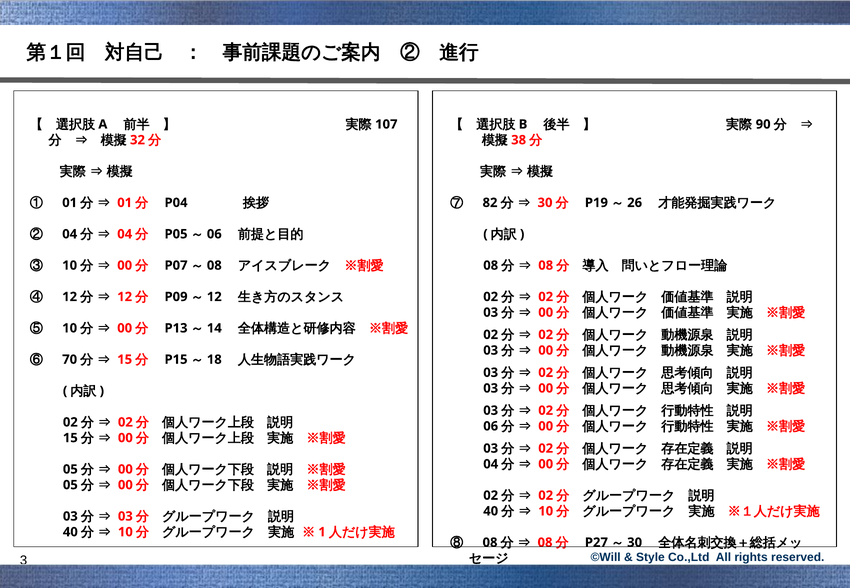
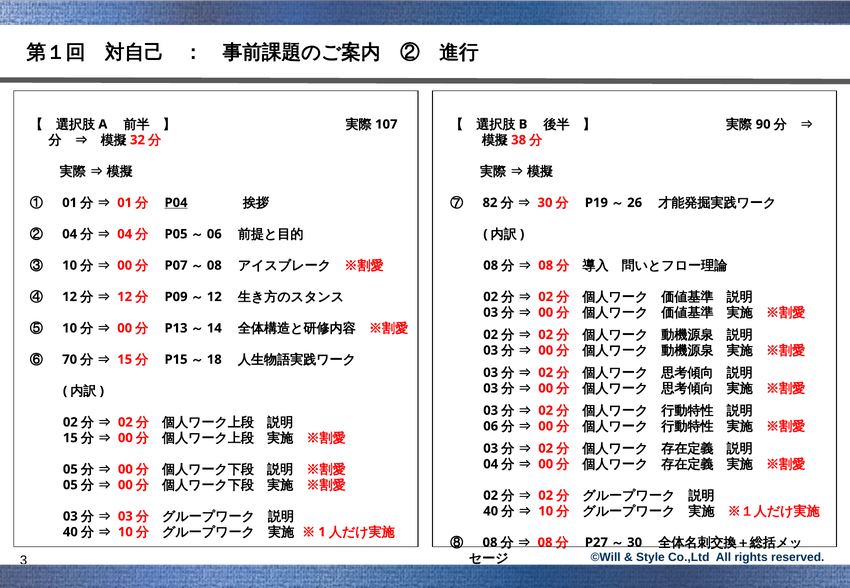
P04 underline: none -> present (176, 203)
